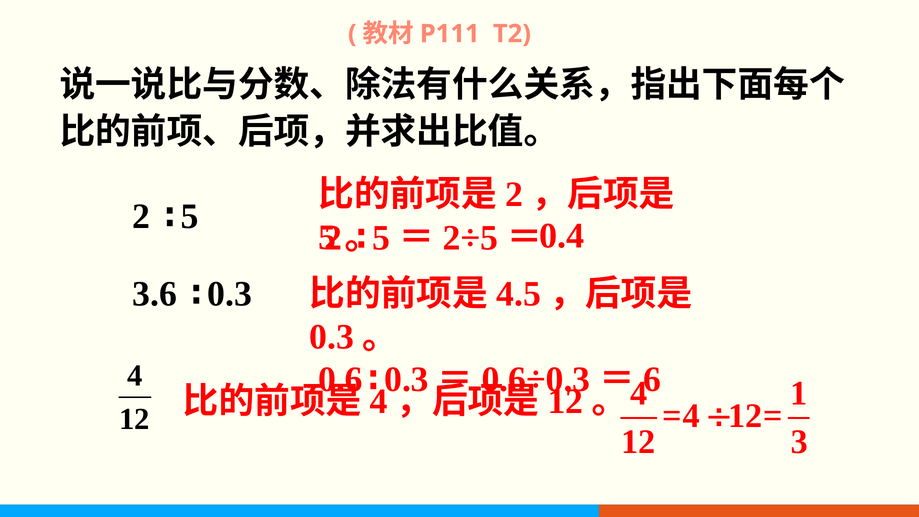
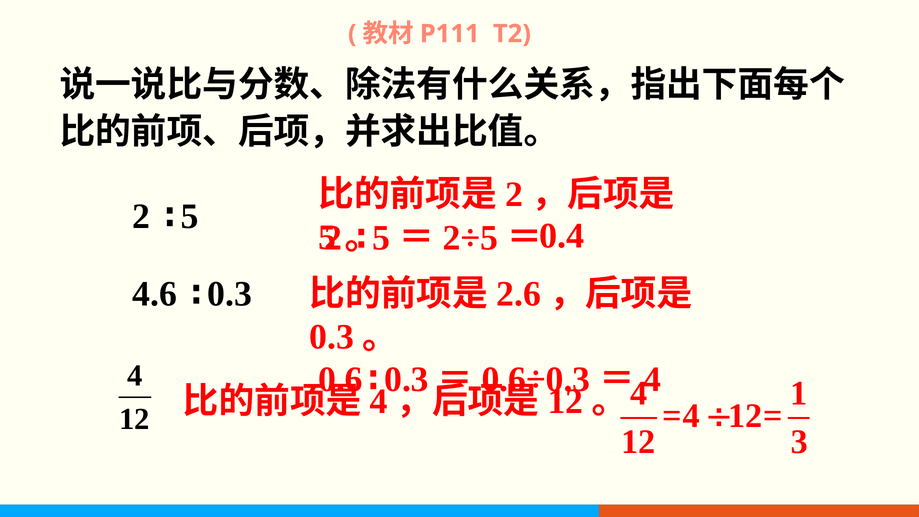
3.6: 3.6 -> 4.6 (155, 294)
4.5: 4.5 -> 2.6 (519, 294)
6: 6 -> 4 (652, 380)
